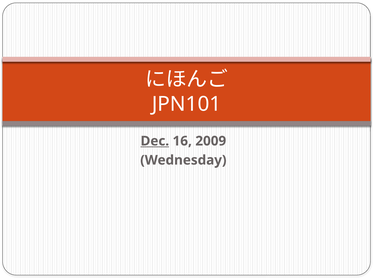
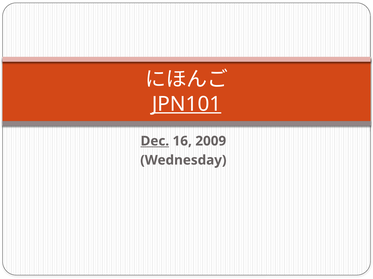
JPN101 underline: none -> present (187, 104)
